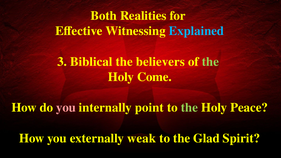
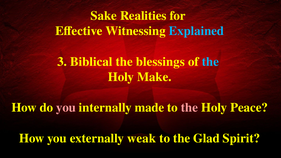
Both: Both -> Sake (104, 16)
believers: believers -> blessings (160, 62)
the colour: light green -> light blue (210, 62)
Come: Come -> Make (154, 77)
point: point -> made (149, 108)
the colour: light green -> pink (189, 108)
